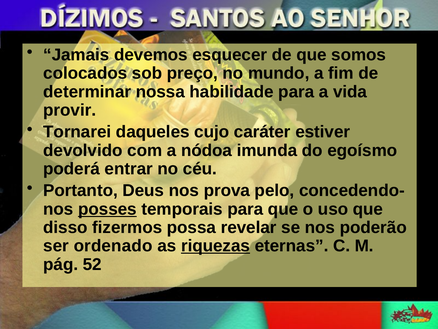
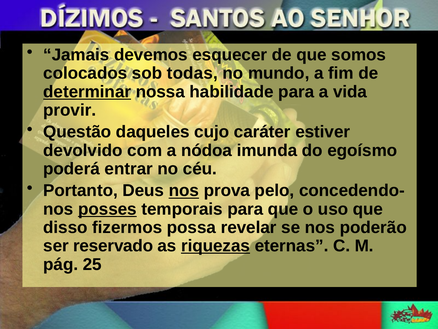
preço: preço -> todas (192, 73)
determinar underline: none -> present (87, 92)
Tornarei: Tornarei -> Questão (77, 132)
nos underline: none -> present (184, 190)
ordenado: ordenado -> reservado (113, 246)
52: 52 -> 25 (92, 264)
